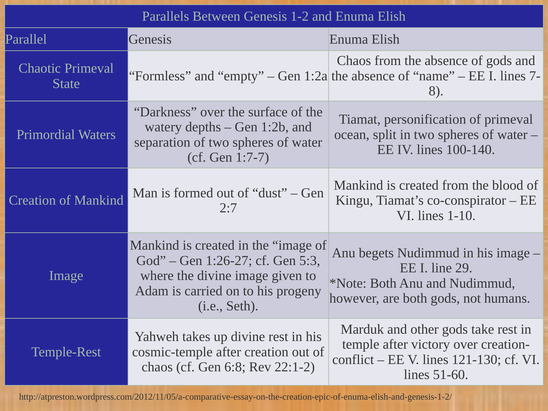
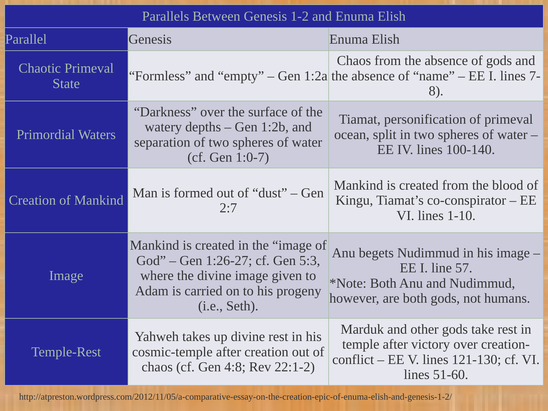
1:7-7: 1:7-7 -> 1:0-7 (252, 157)
29: 29 -> 57 (464, 268)
6:8: 6:8 -> 4:8 (235, 367)
